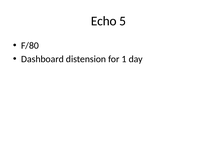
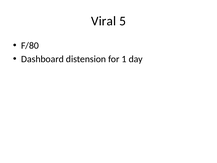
Echo: Echo -> Viral (104, 21)
